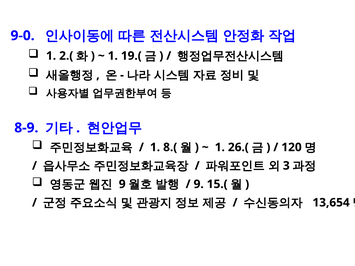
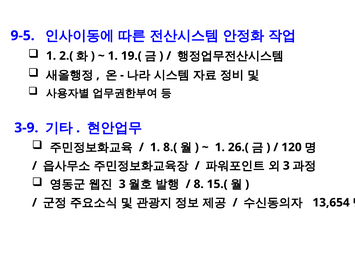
9-0: 9-0 -> 9-5 (23, 36)
8-9: 8-9 -> 3-9 (26, 128)
9: 9 -> 3 (122, 184)
9: 9 -> 8 (199, 184)
